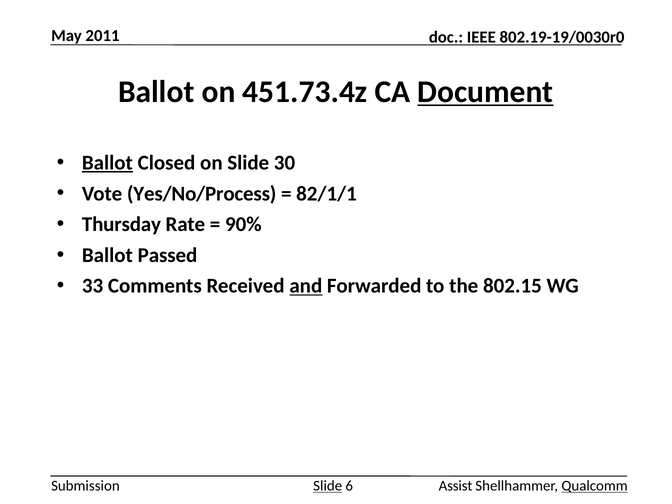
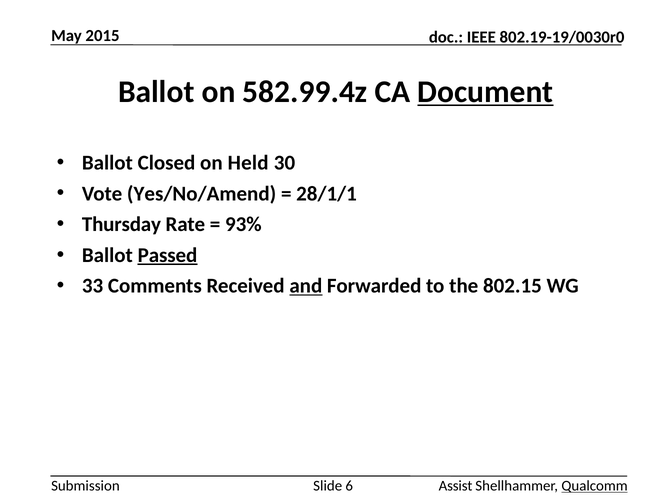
2011: 2011 -> 2015 (103, 36)
451.73.4z: 451.73.4z -> 582.99.4z (305, 92)
Ballot underline: present -> none (107, 163)
on Slide: Slide -> Held (248, 163)
Yes/No/Process: Yes/No/Process -> Yes/No/Amend (202, 194)
82/1/1: 82/1/1 -> 28/1/1 (327, 194)
90%: 90% -> 93% (243, 224)
Passed underline: none -> present (168, 255)
Slide underline: present -> none (328, 486)
